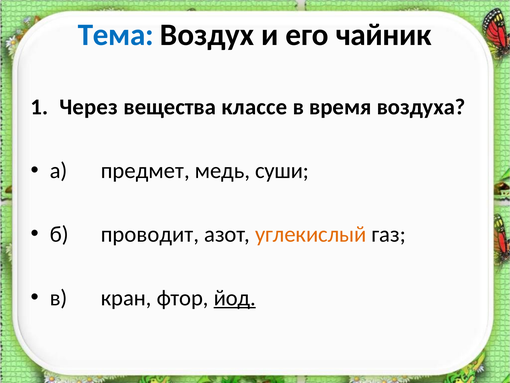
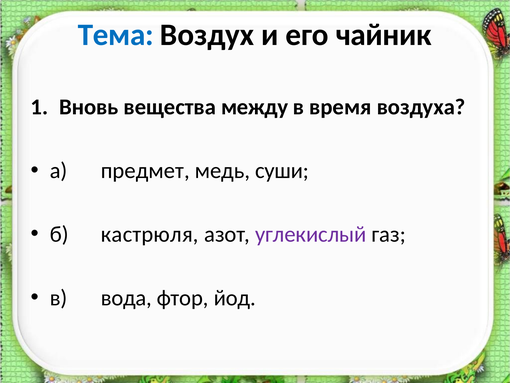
Через: Через -> Вновь (89, 107)
классе: классе -> между (255, 107)
проводит: проводит -> кастрюля (150, 234)
углекислый colour: orange -> purple (311, 234)
кран: кран -> вода (126, 297)
йод underline: present -> none (235, 297)
